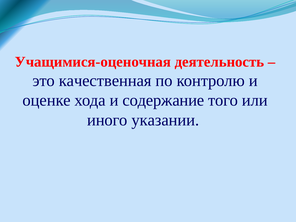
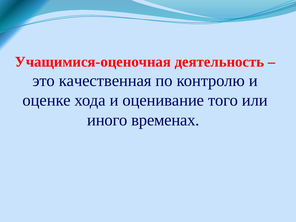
содержание: содержание -> оценивание (163, 100)
указании: указании -> временах (165, 120)
